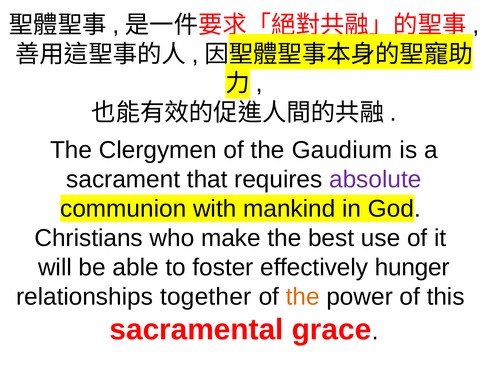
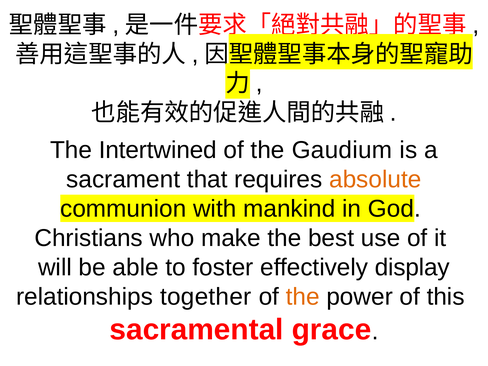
Clergymen: Clergymen -> Intertwined (158, 150)
absolute colour: purple -> orange (375, 180)
hunger: hunger -> display (412, 267)
